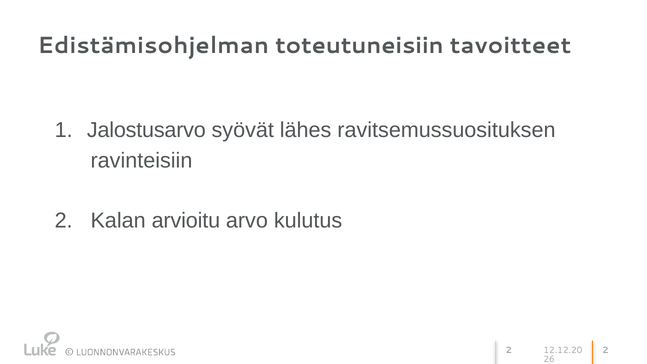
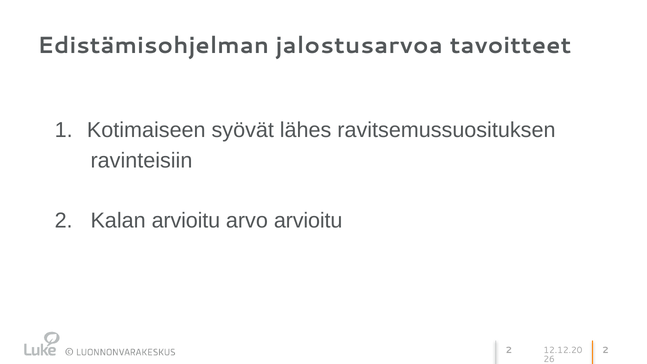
toteutuneisiin: toteutuneisiin -> jalostusarvoa (359, 46)
Jalostusarvo: Jalostusarvo -> Kotimaiseen (146, 130)
arvo kulutus: kulutus -> arvioitu (308, 221)
